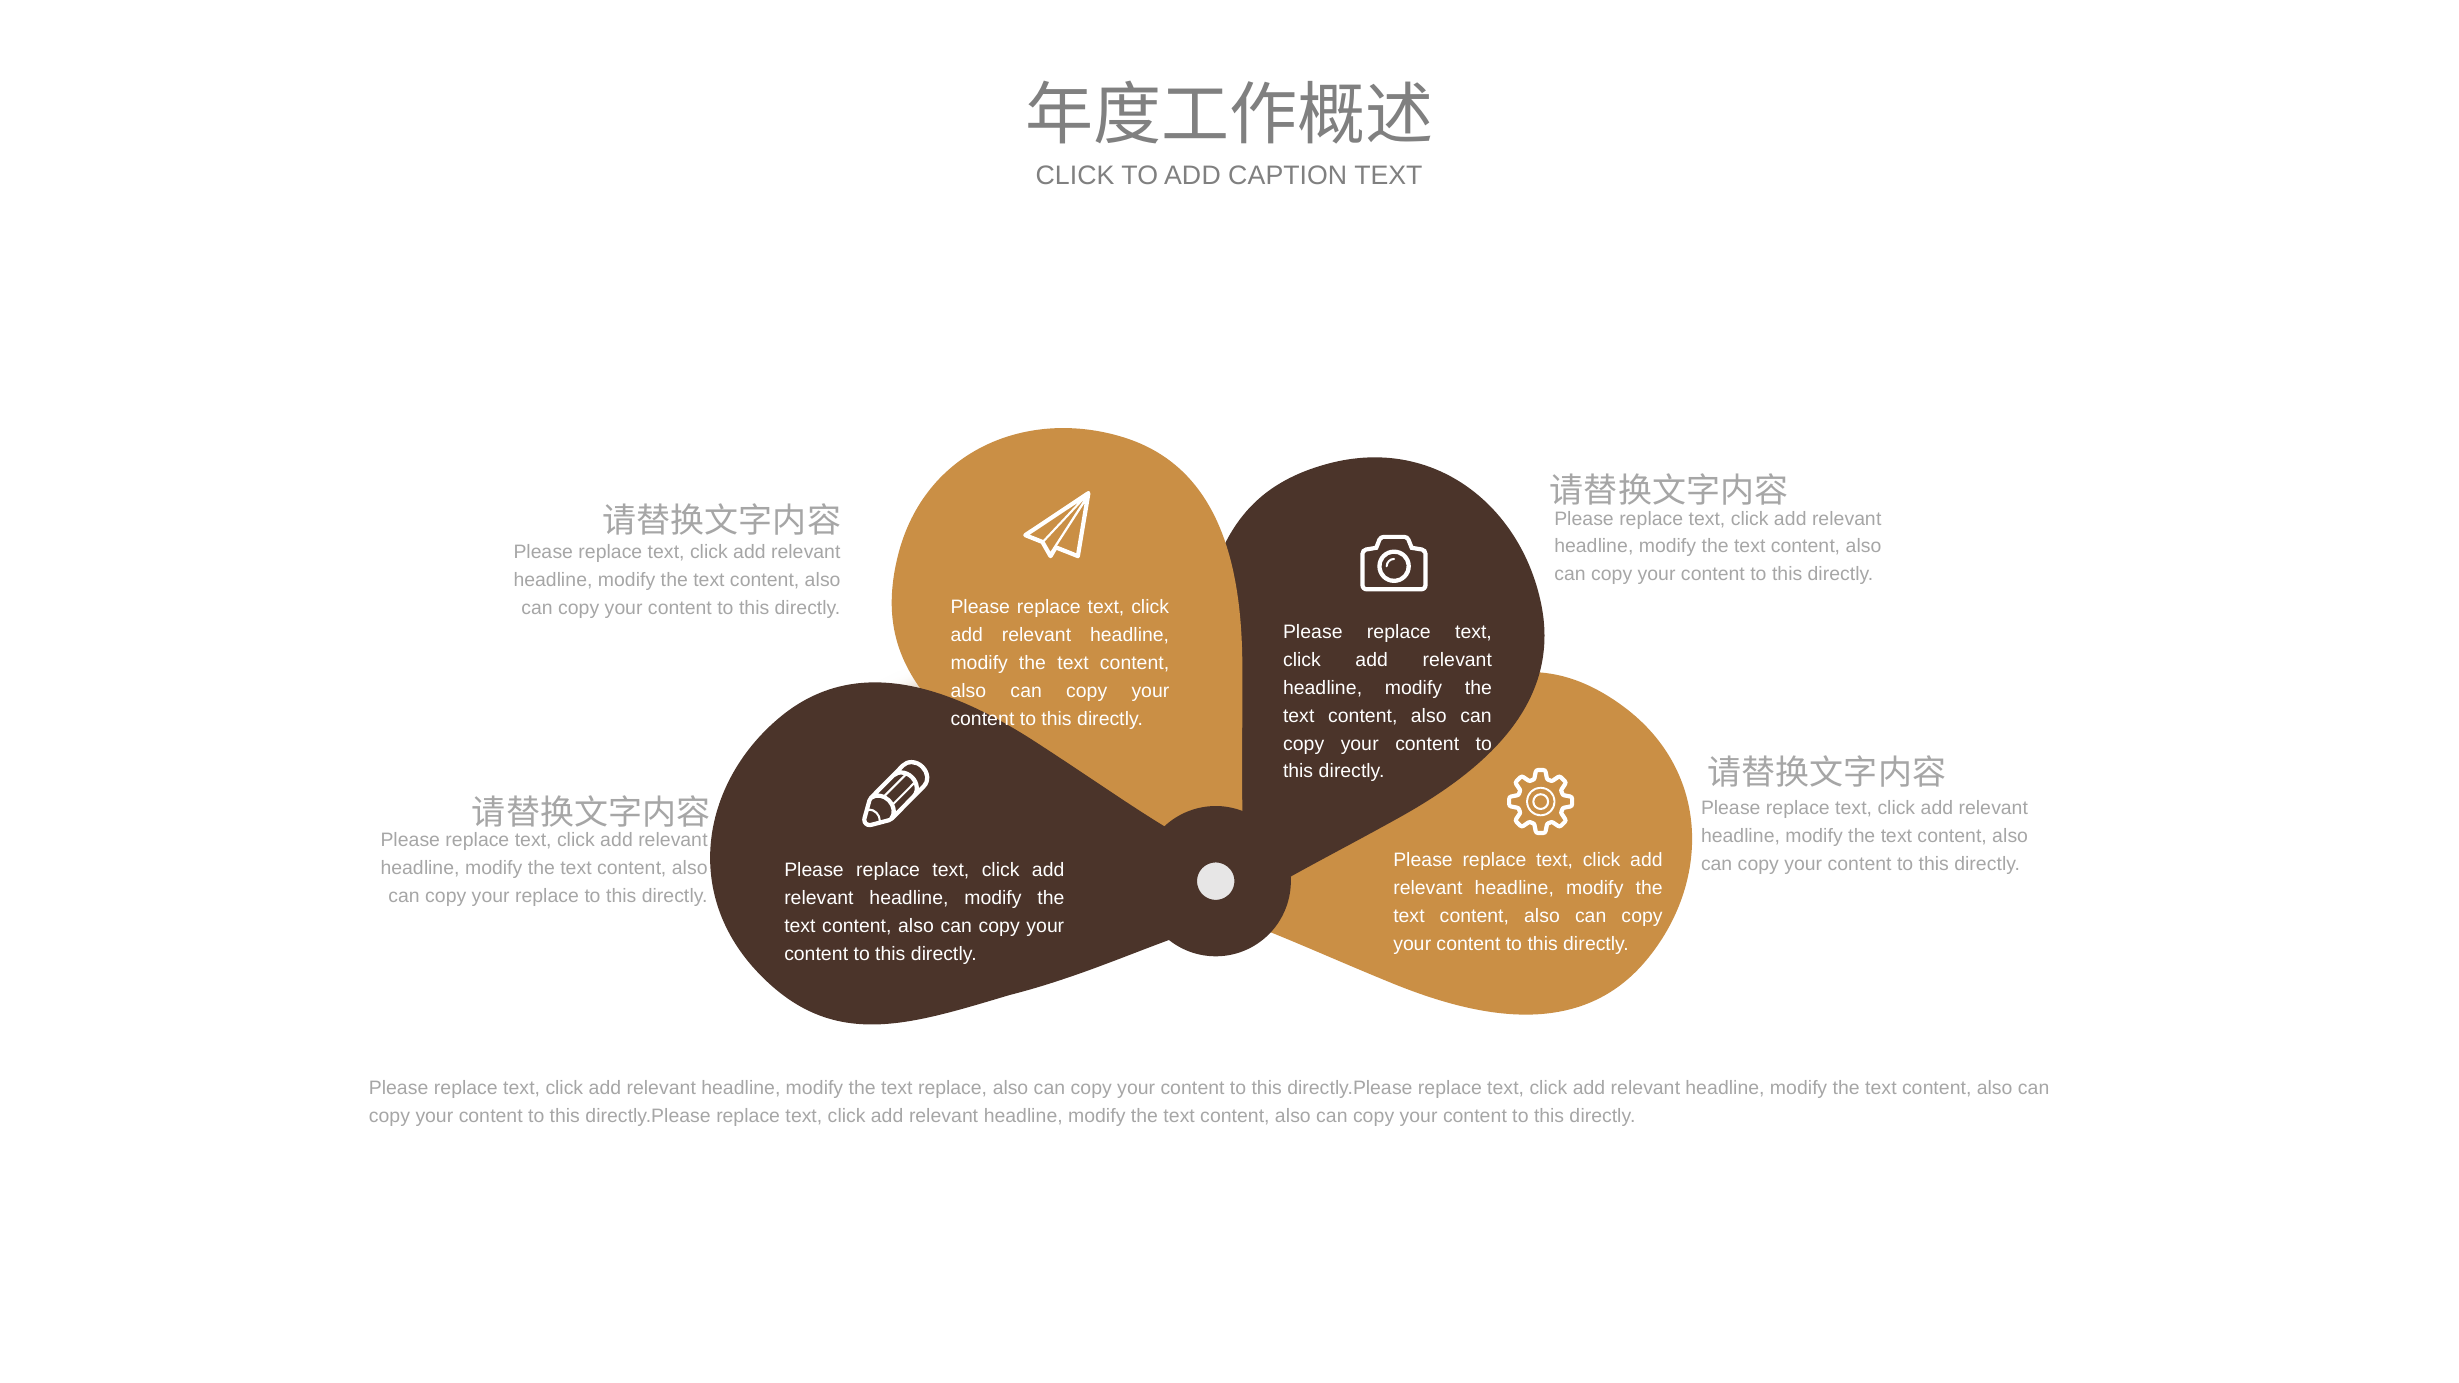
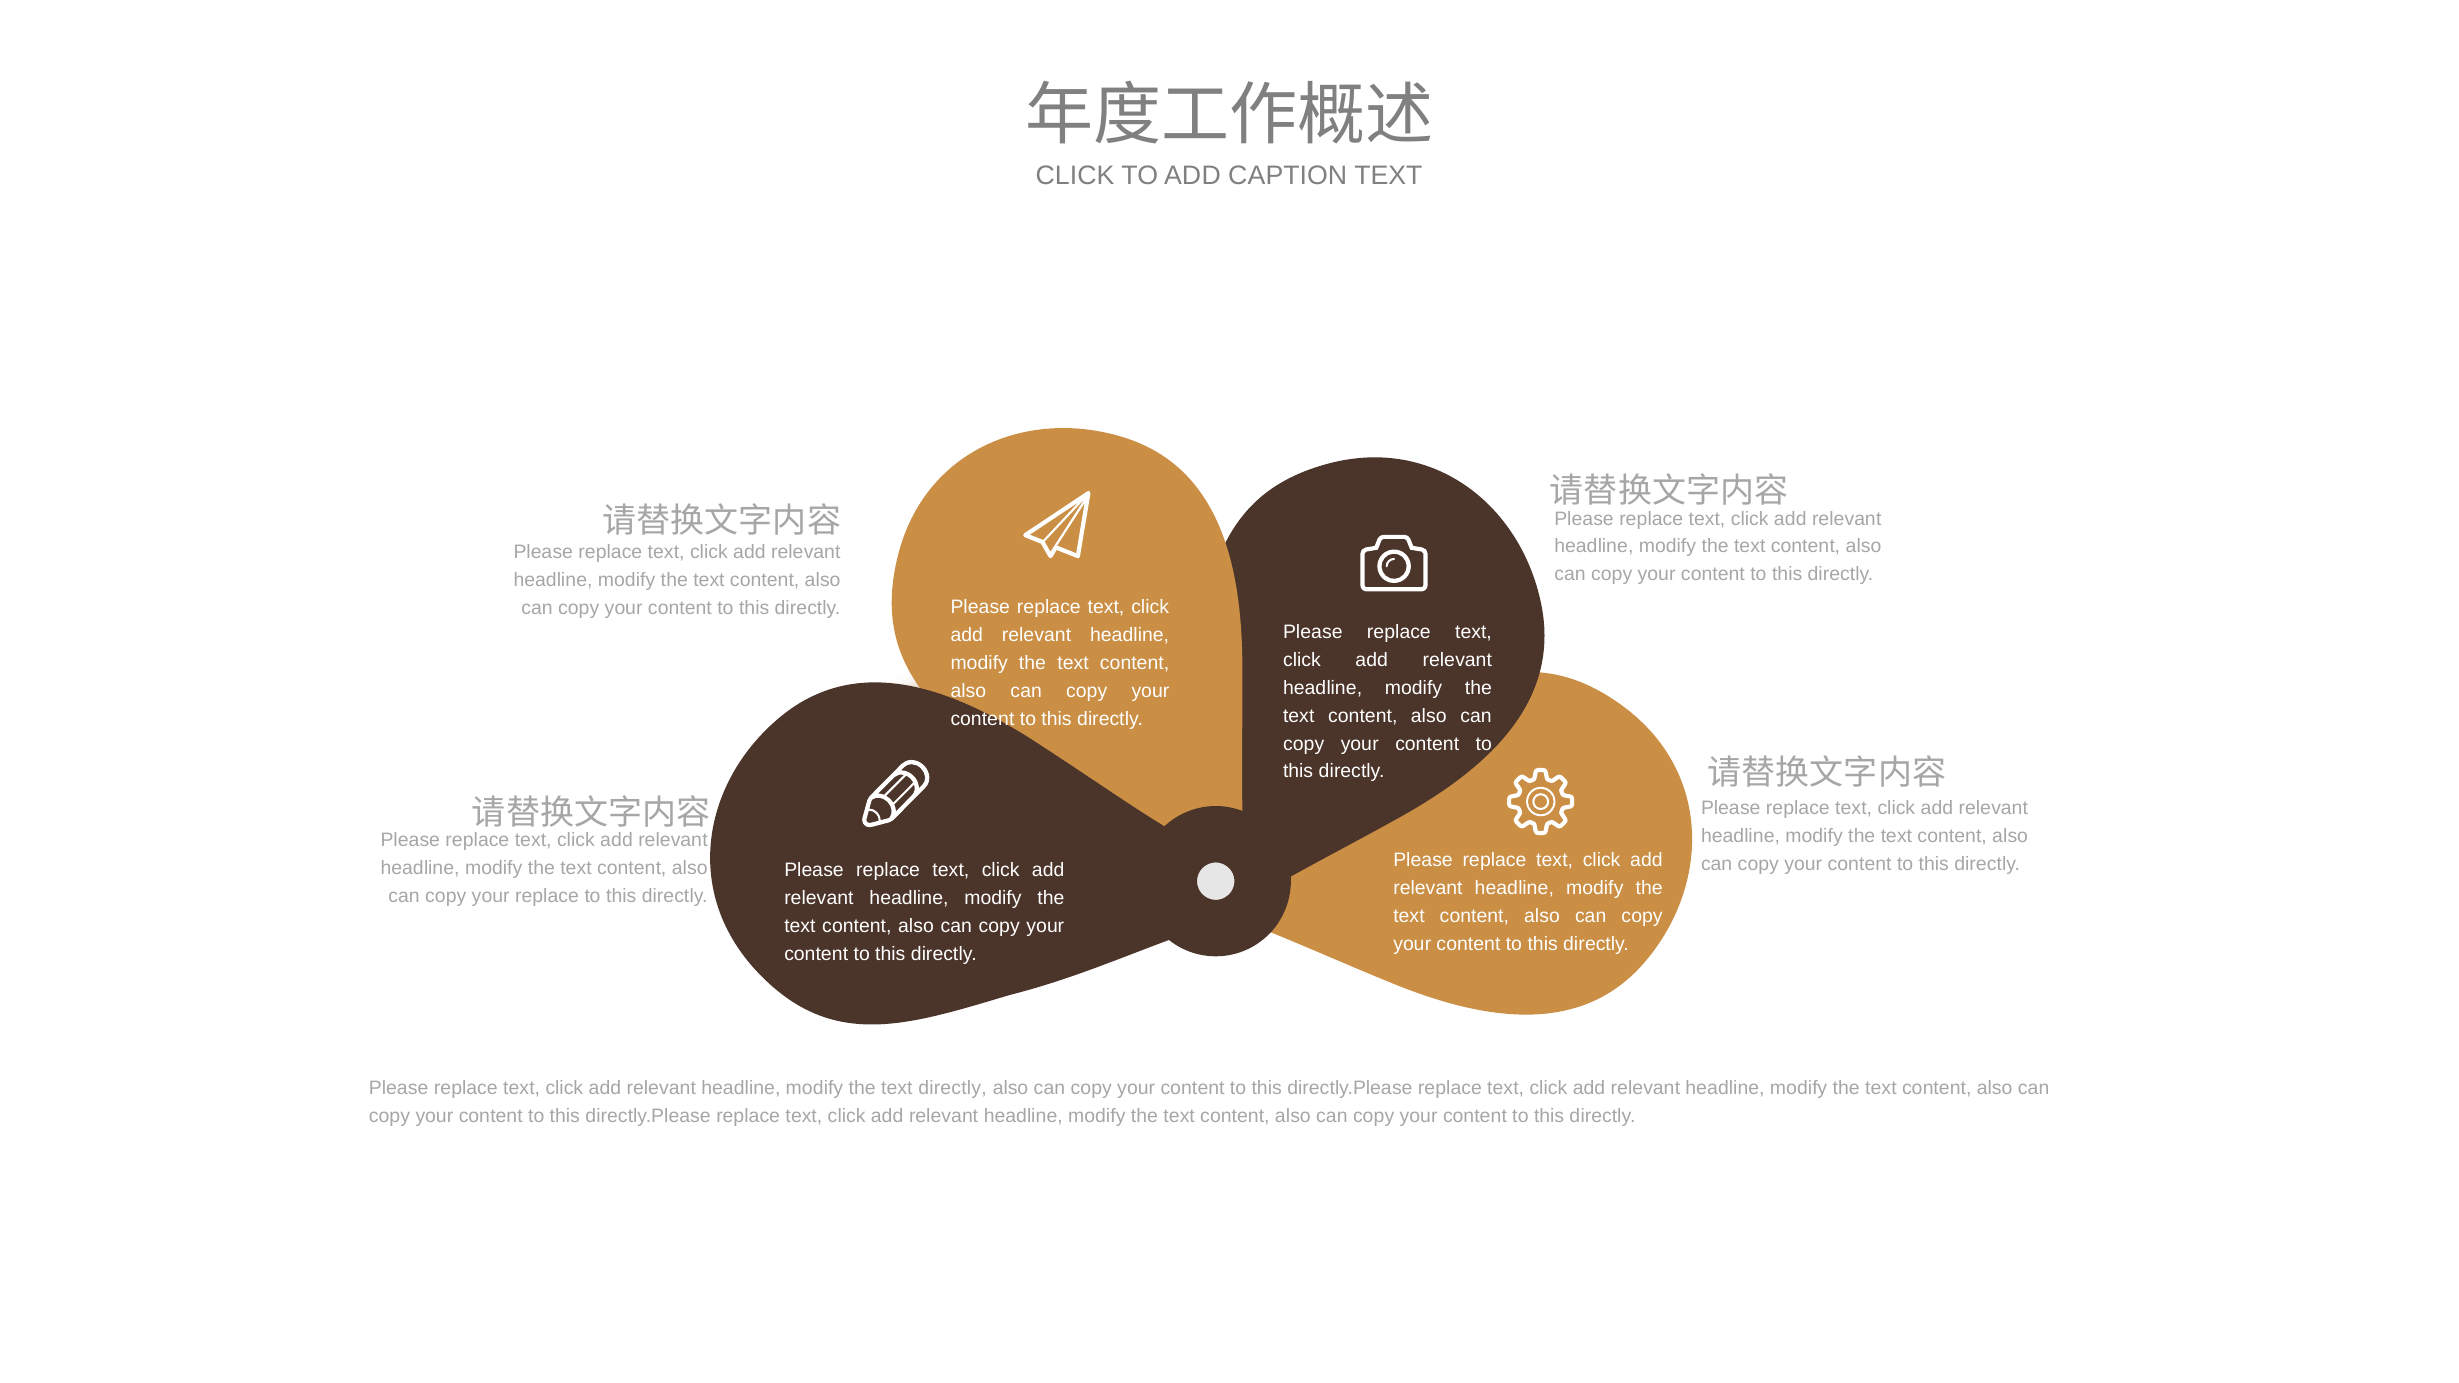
text replace: replace -> directly (952, 1088)
